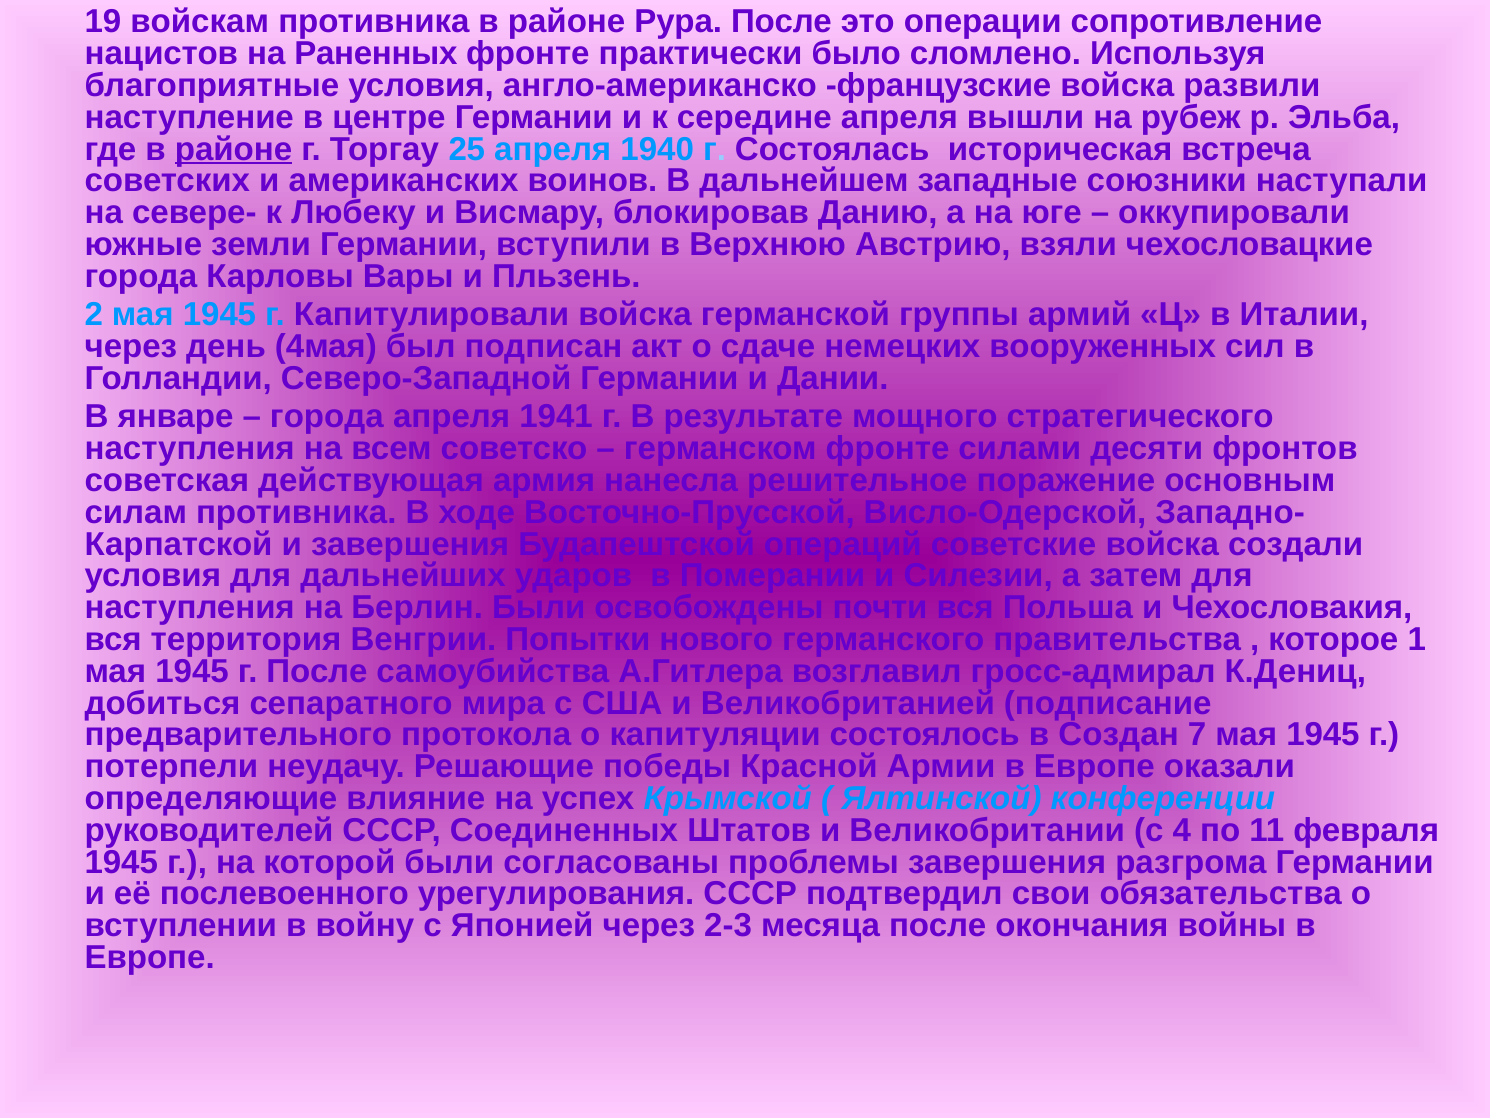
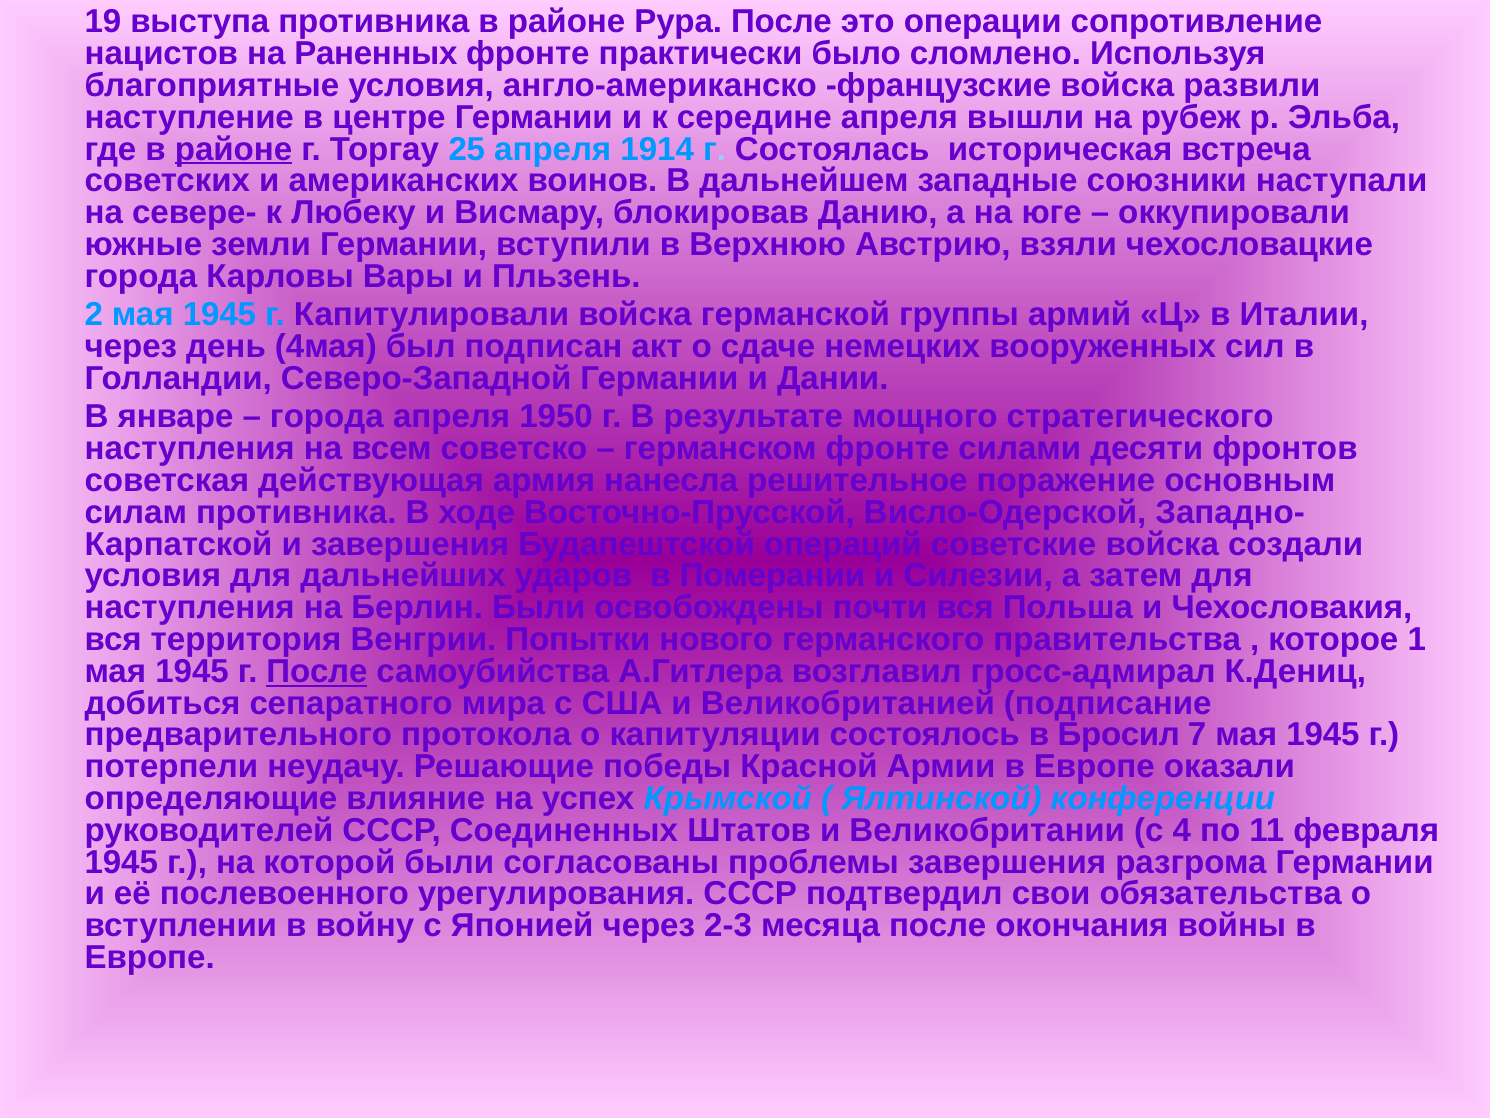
войскам: войскам -> выступа (200, 22)
1940: 1940 -> 1914 (657, 149)
1941: 1941 -> 1950 (556, 417)
После underline: none -> present (317, 671)
Создан: Создан -> Бросил (1119, 735)
